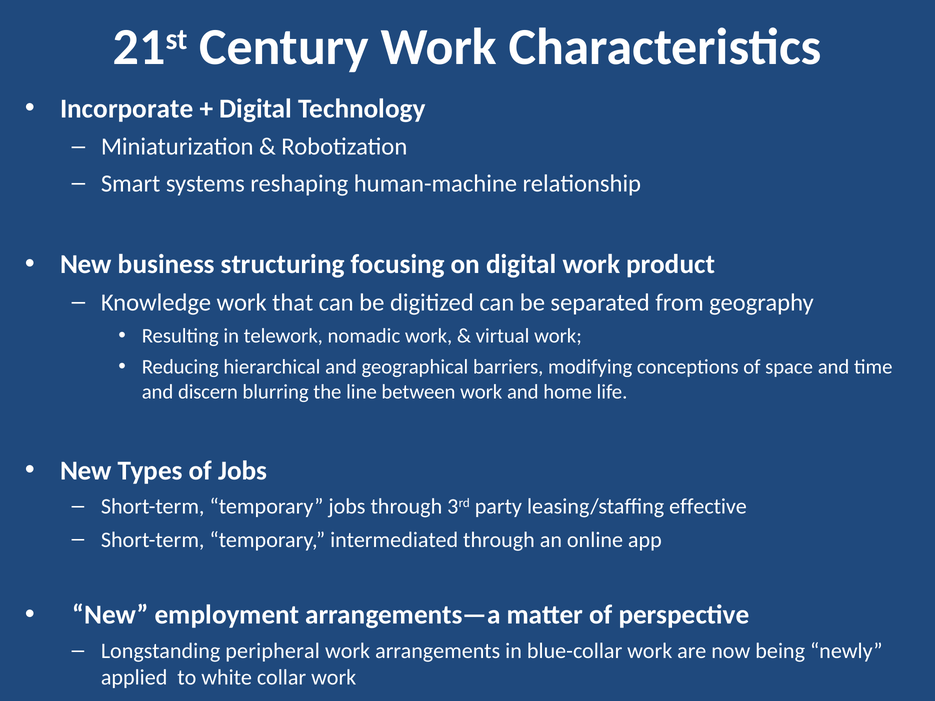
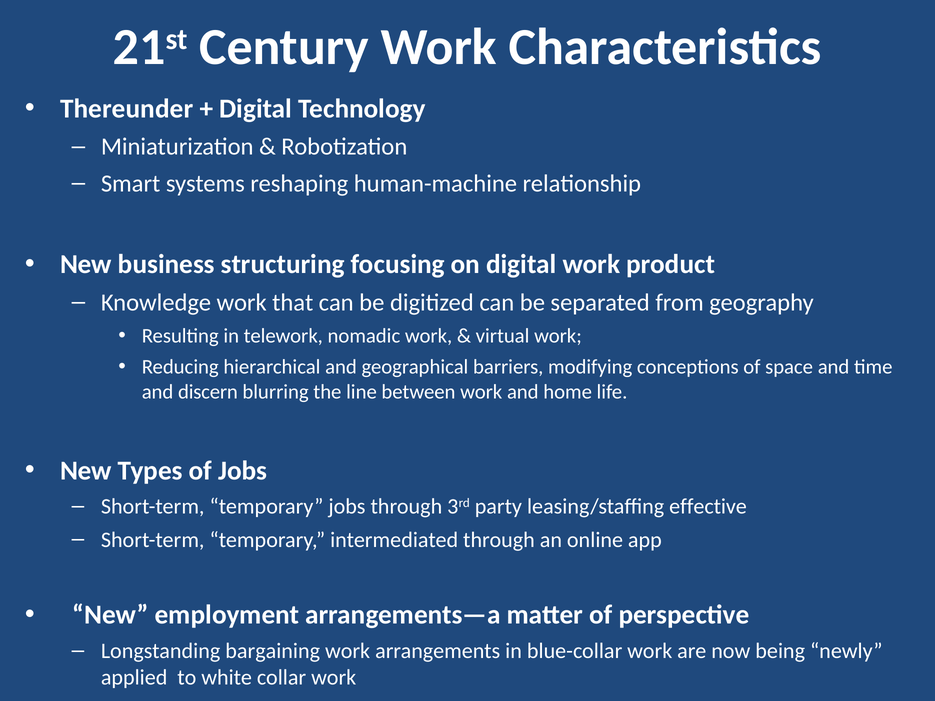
Incorporate: Incorporate -> Thereunder (127, 109)
peripheral: peripheral -> bargaining (273, 651)
